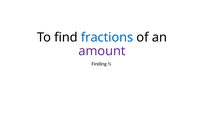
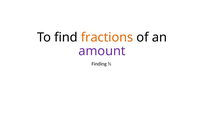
fractions colour: blue -> orange (107, 37)
